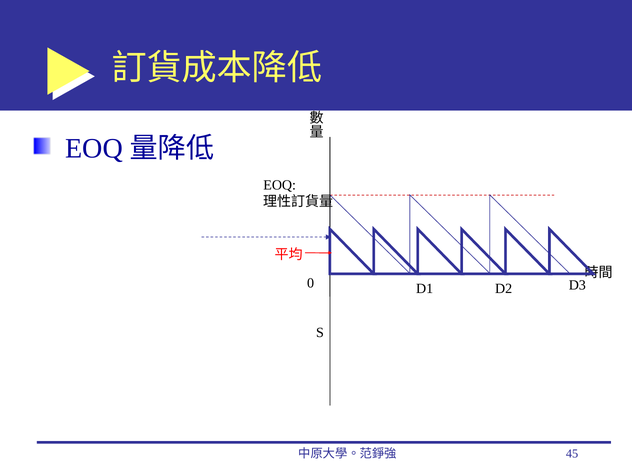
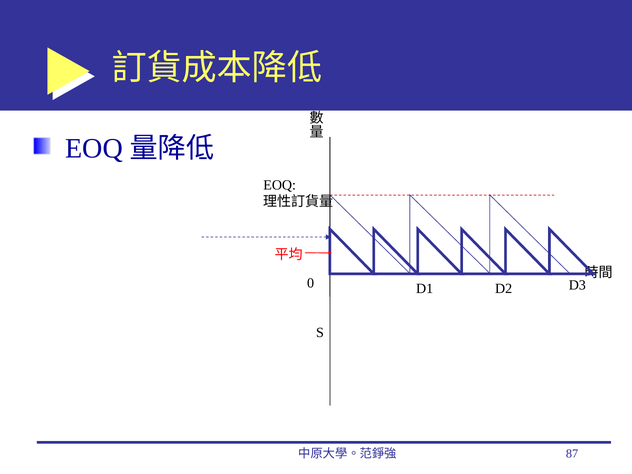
45: 45 -> 87 (572, 454)
